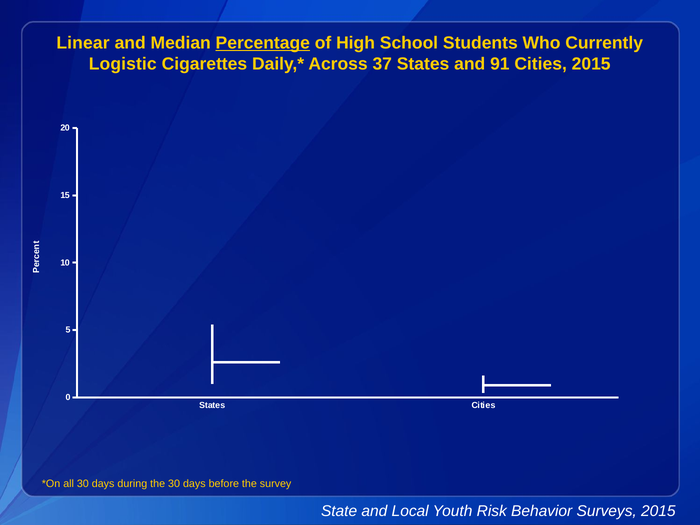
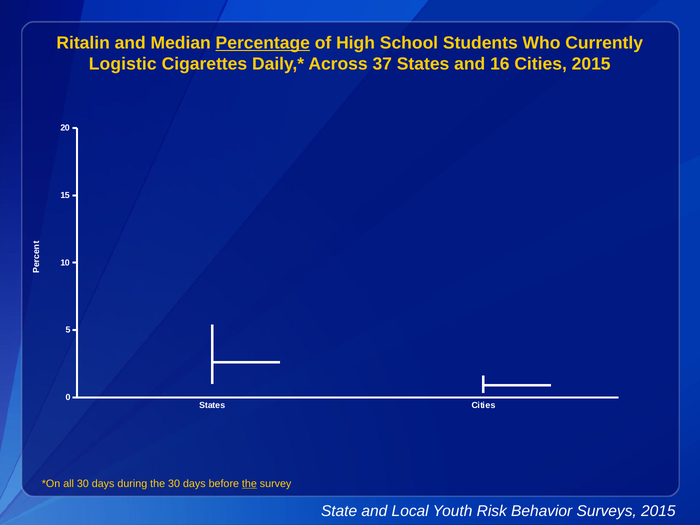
Linear: Linear -> Ritalin (83, 43)
91: 91 -> 16 (500, 64)
the underline: none -> present (249, 484)
